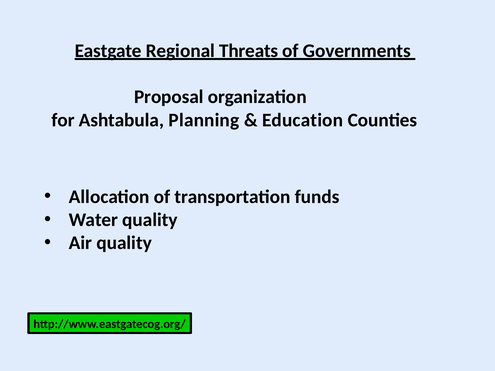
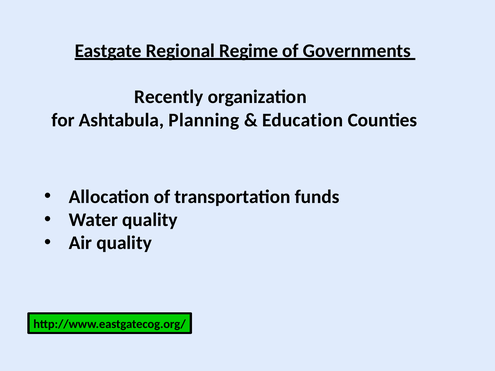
Threats: Threats -> Regime (249, 51)
Proposal: Proposal -> Recently (169, 97)
